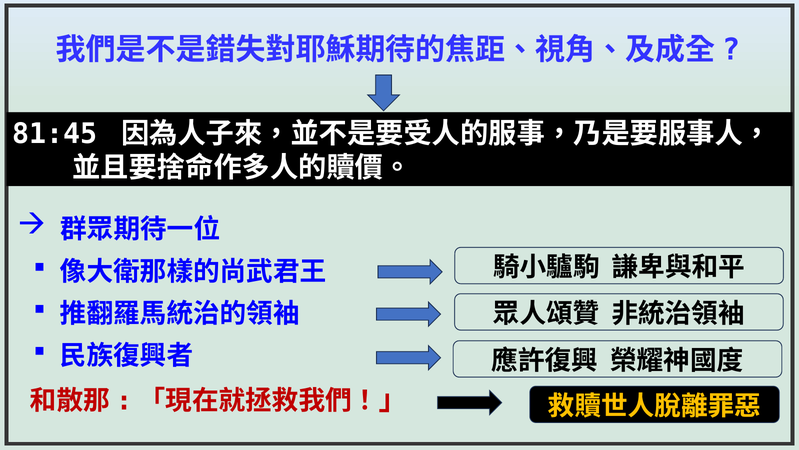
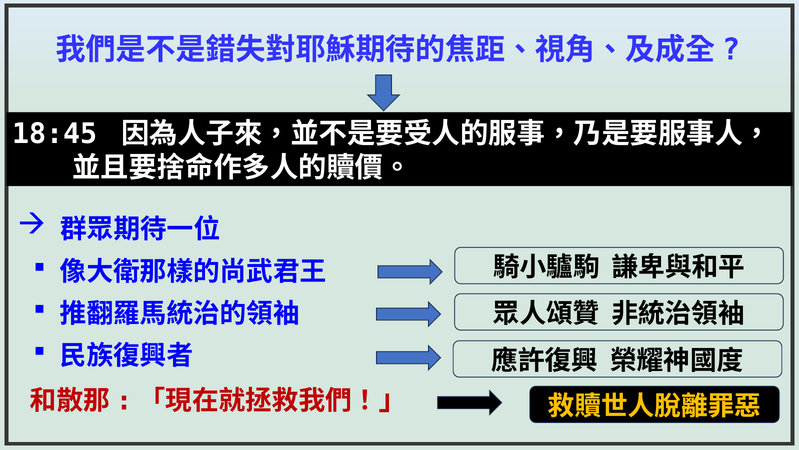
81:45: 81:45 -> 18:45 (55, 134)
